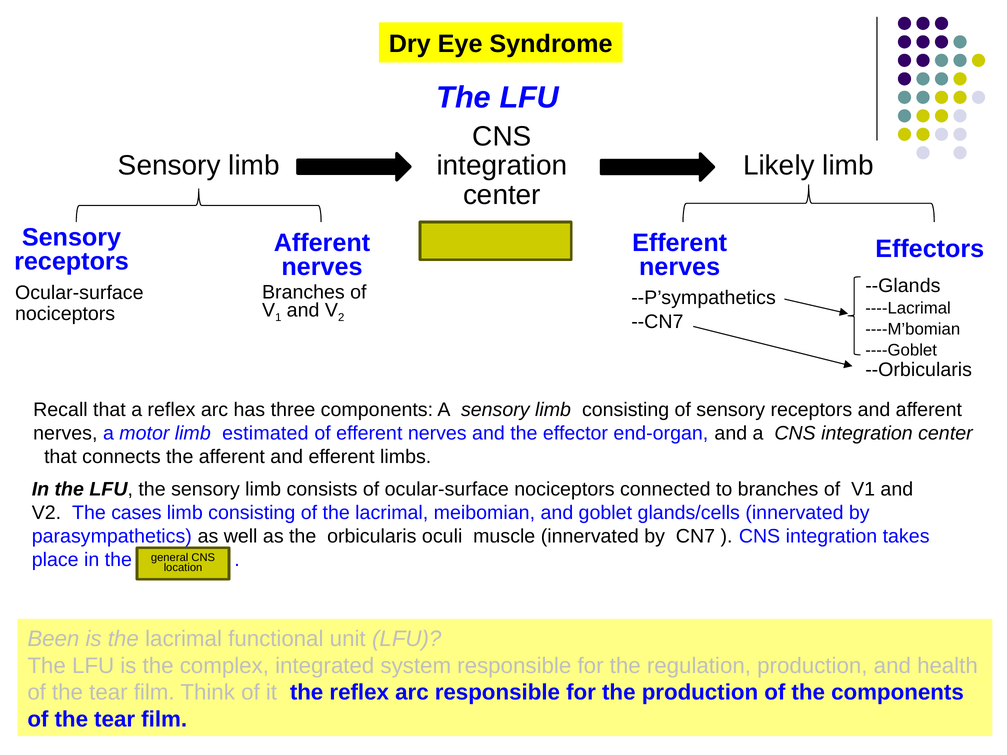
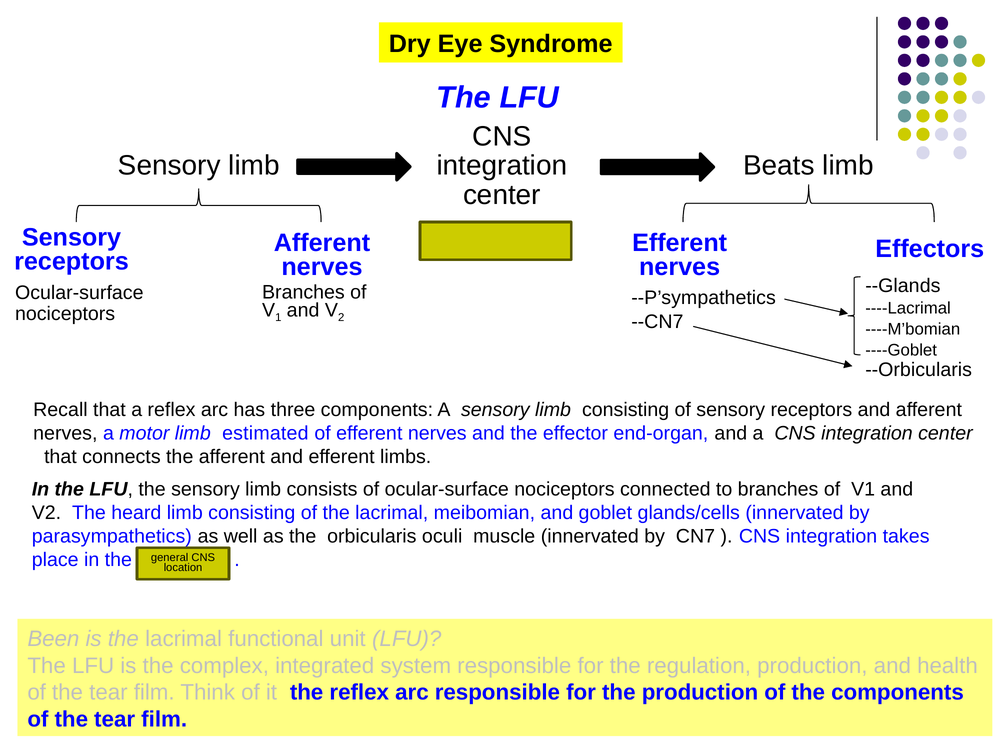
Likely: Likely -> Beats (779, 166)
cases: cases -> heard (136, 513)
